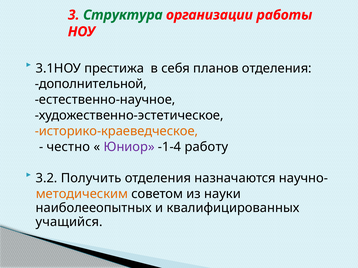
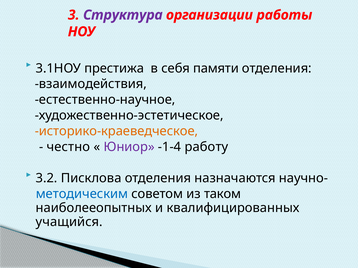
Структура colour: green -> purple (123, 15)
планов: планов -> памяти (216, 68)
дополнительной: дополнительной -> взаимодействия (91, 84)
Получить: Получить -> Писклова (91, 179)
методическим colour: orange -> blue (82, 194)
науки: науки -> таком (223, 194)
